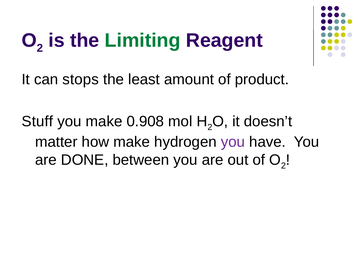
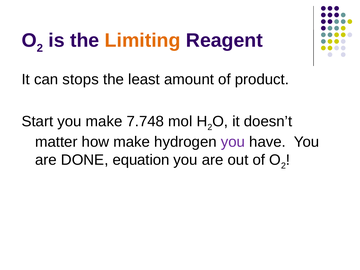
Limiting colour: green -> orange (143, 40)
Stuff: Stuff -> Start (37, 122)
0.908: 0.908 -> 7.748 (145, 122)
between: between -> equation (141, 160)
